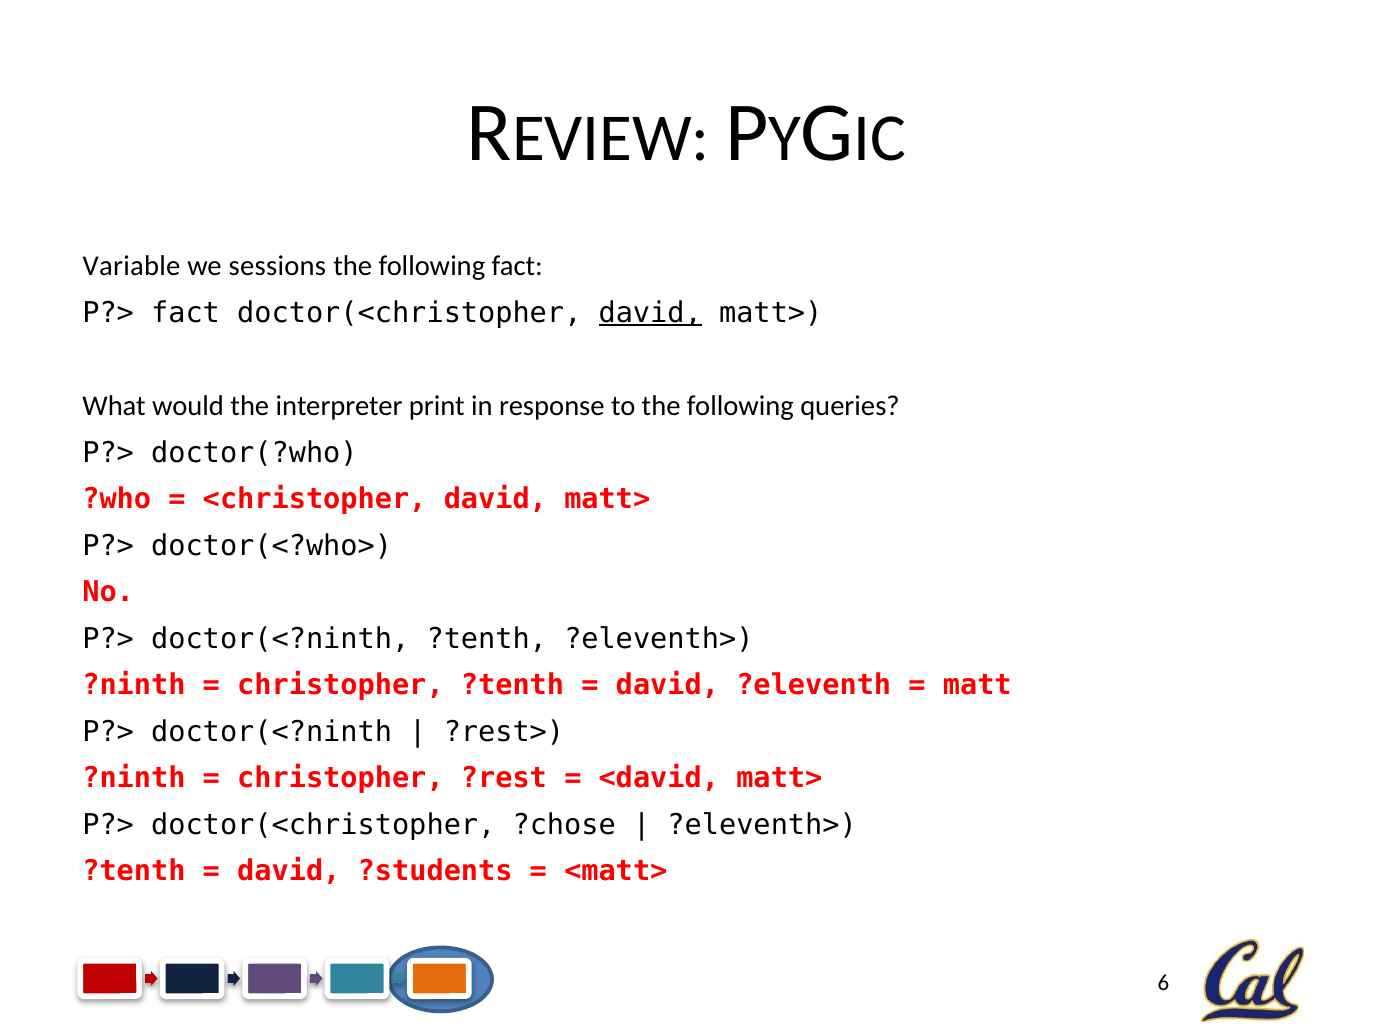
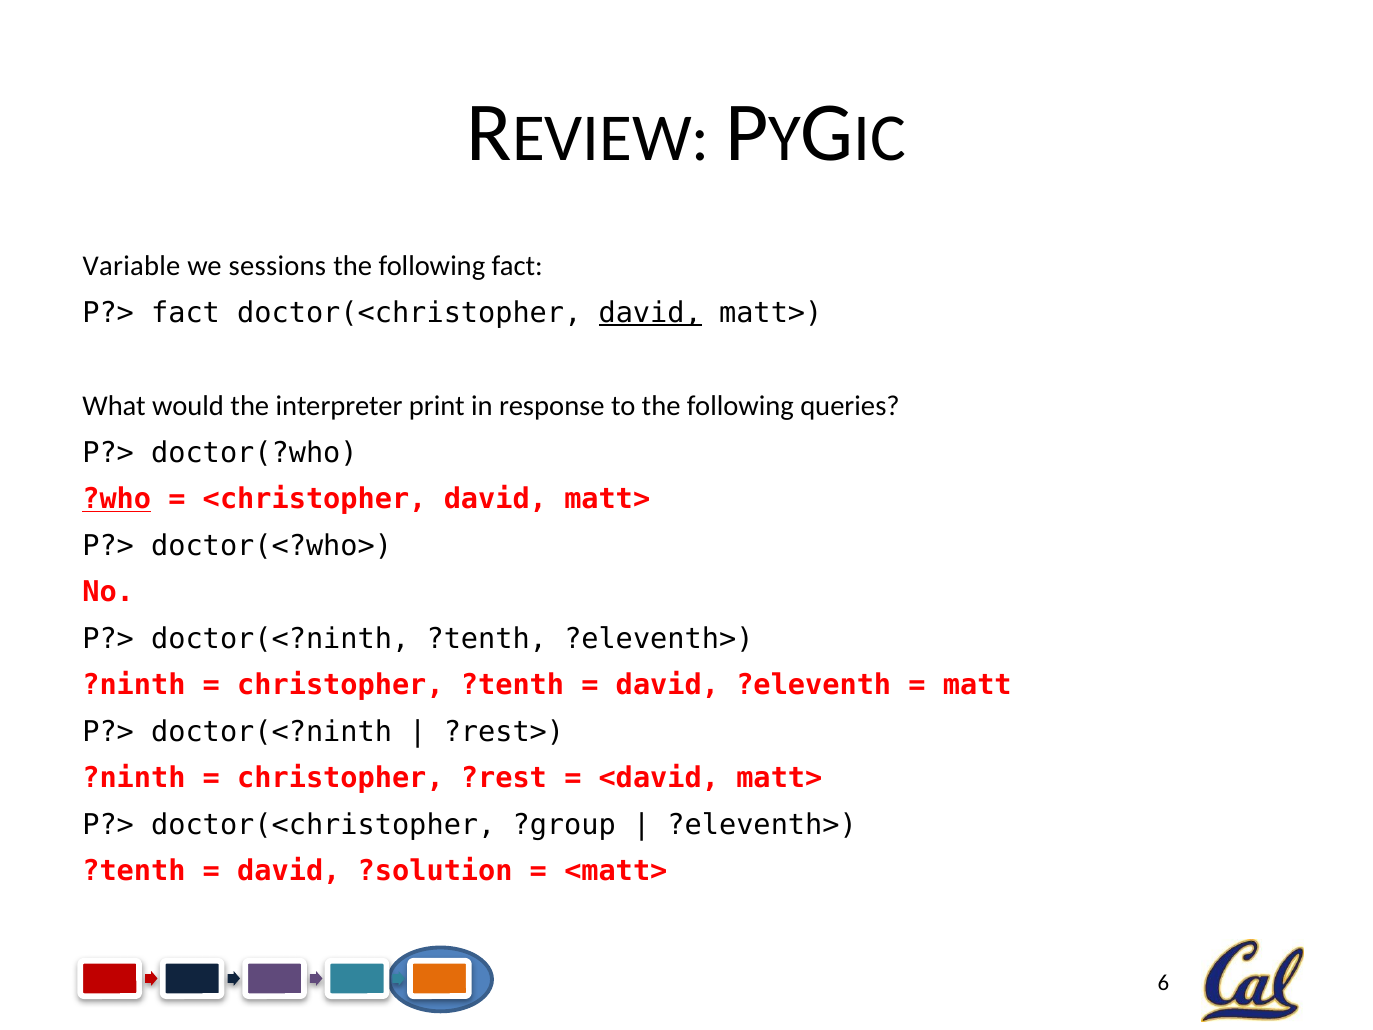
?who underline: none -> present (117, 499)
?chose: ?chose -> ?group (564, 825)
?students: ?students -> ?solution (435, 871)
